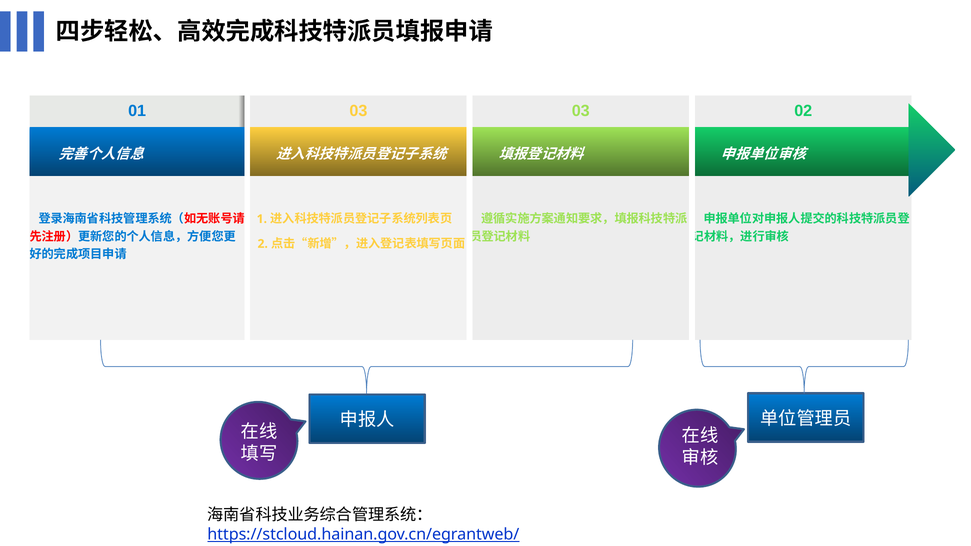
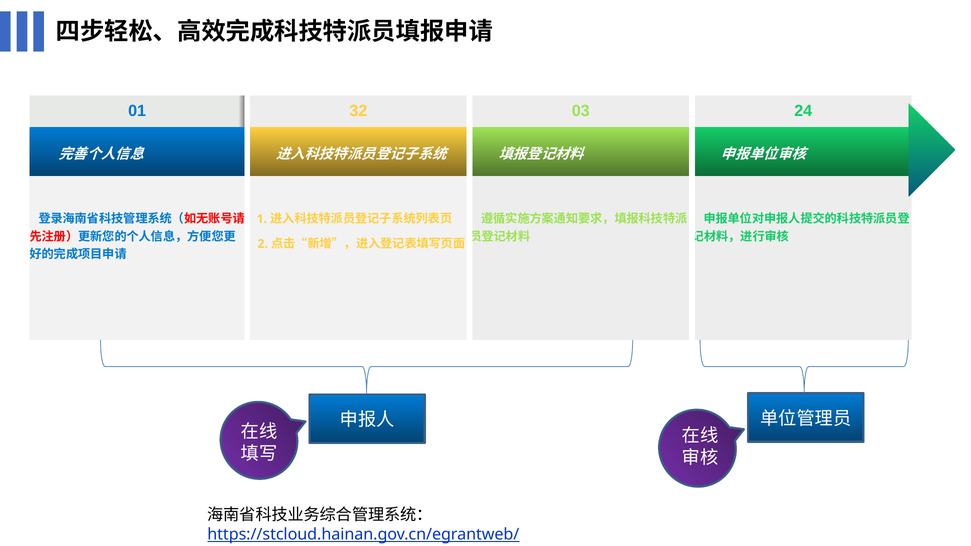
01 03: 03 -> 32 (358, 111)
02: 02 -> 24 (803, 111)
